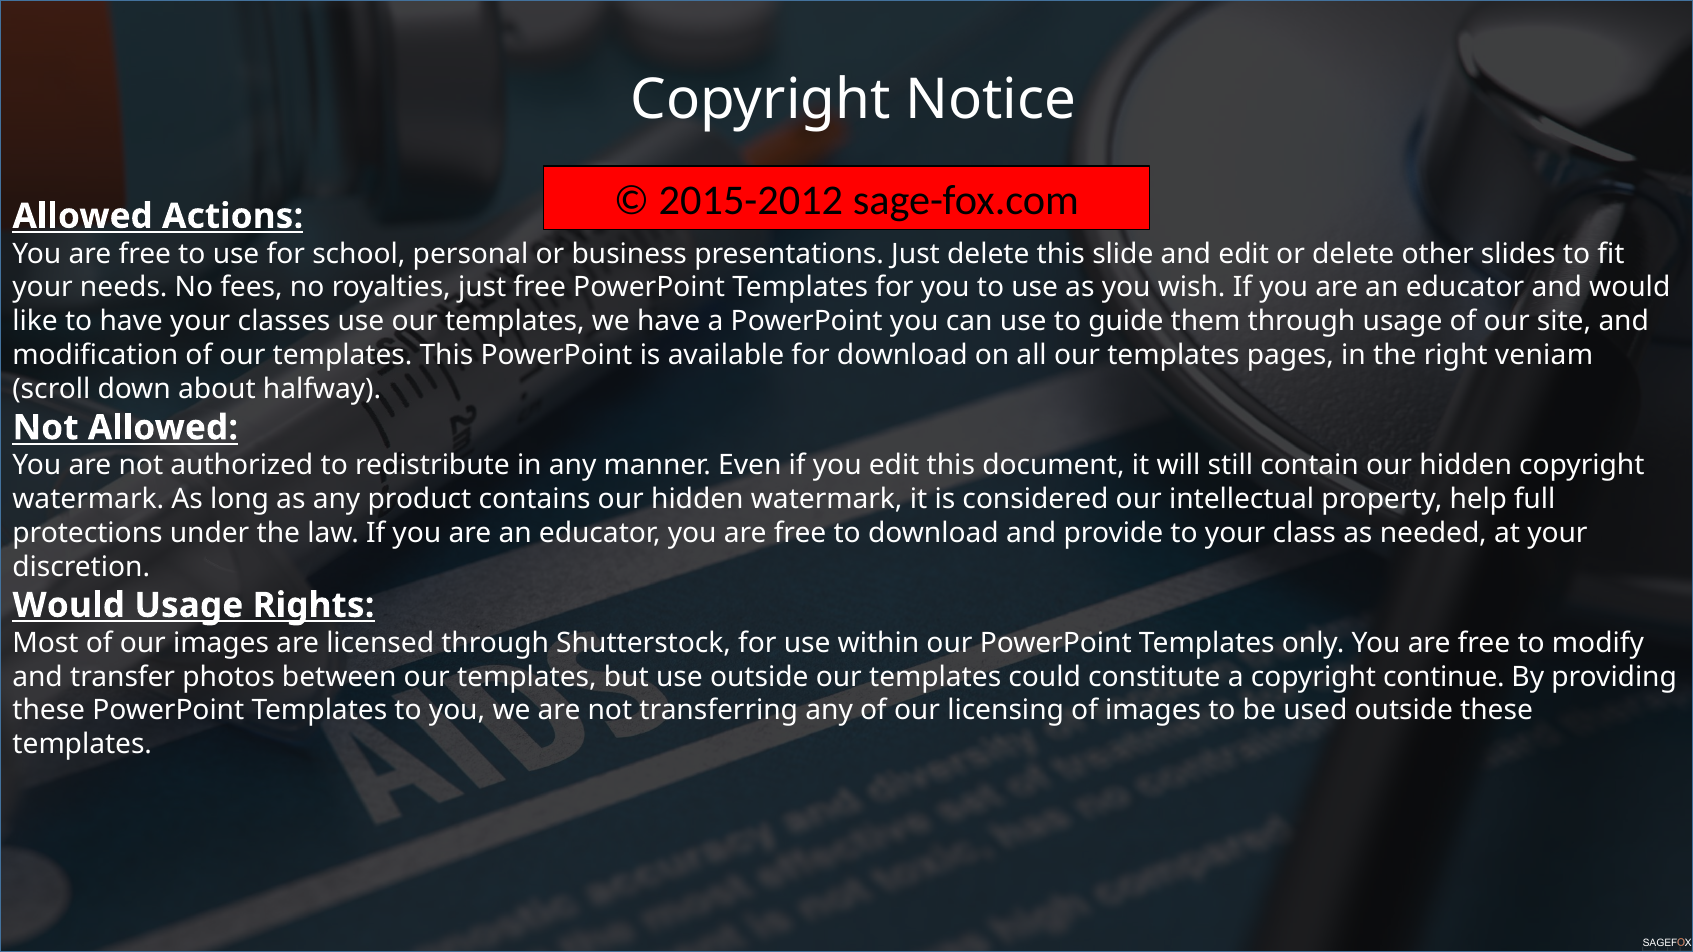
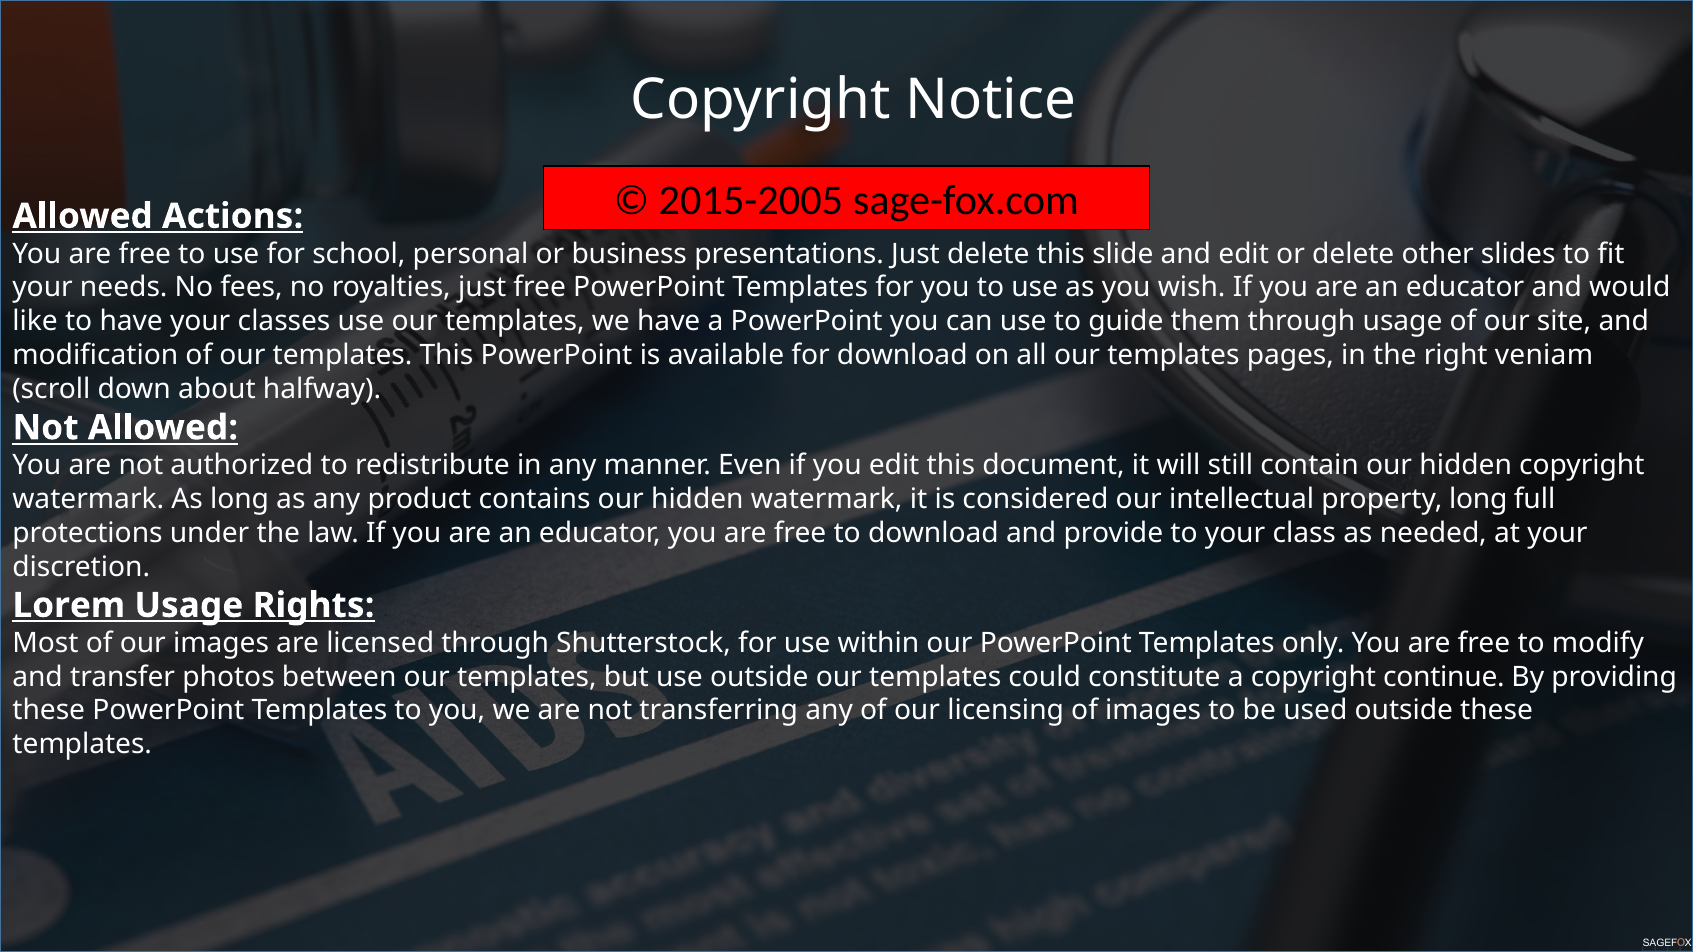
2015-2012: 2015-2012 -> 2015-2005 (751, 201)
property help: help -> long (1478, 499)
Would: Would -> Lorem (69, 606)
